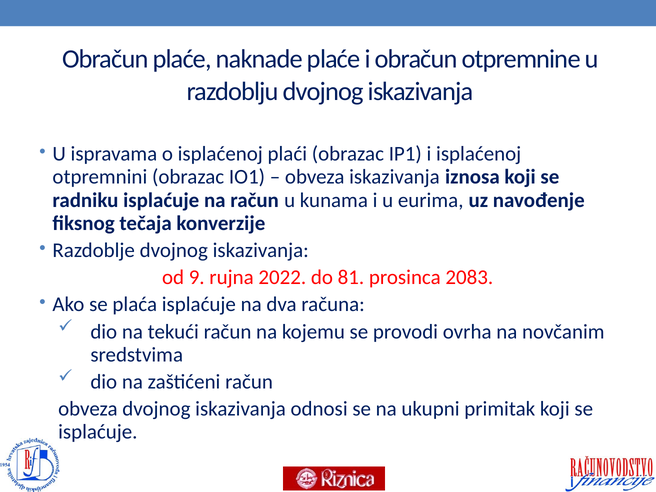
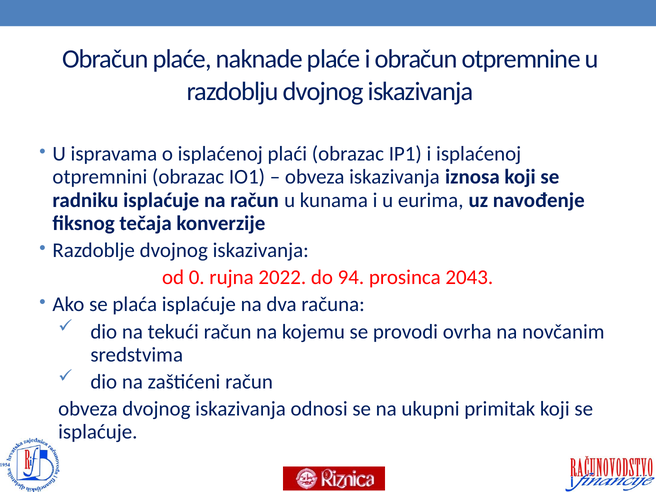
9: 9 -> 0 (197, 277)
81: 81 -> 94 (351, 277)
2083: 2083 -> 2043 (469, 277)
